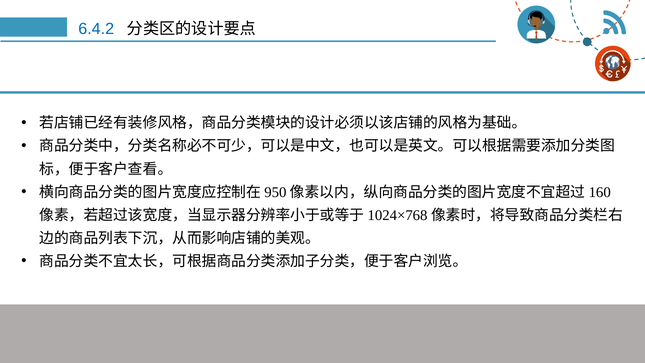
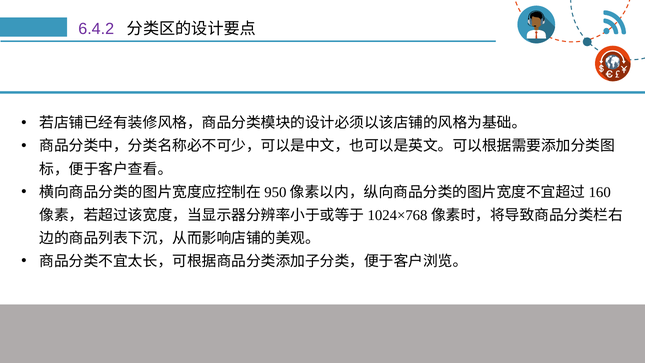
6.4.2 colour: blue -> purple (96, 29)
